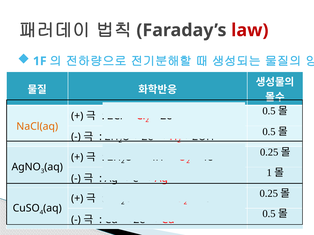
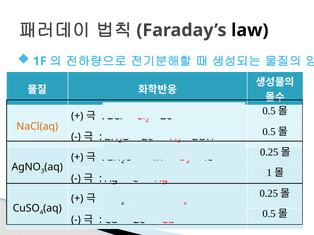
law colour: red -> black (250, 30)
